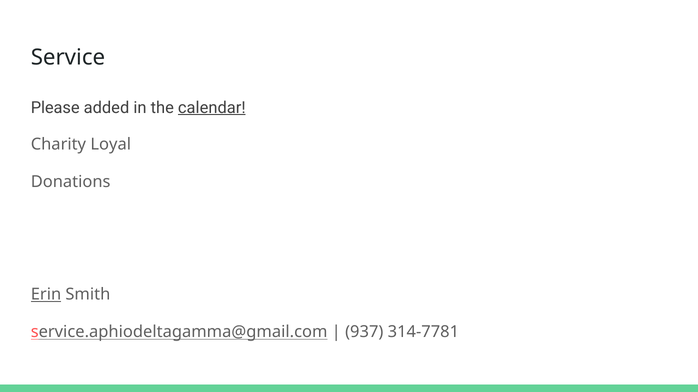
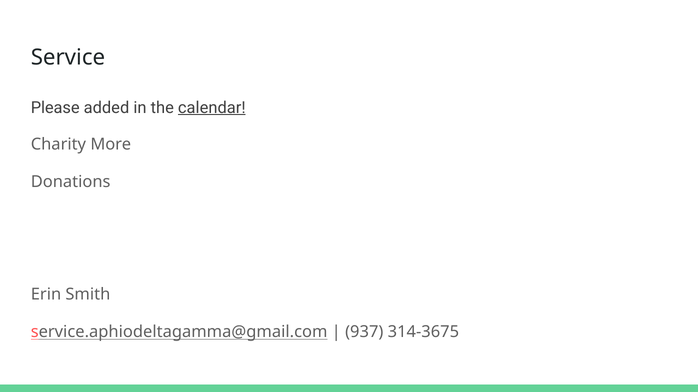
Loyal: Loyal -> More (111, 145)
Erin underline: present -> none (46, 295)
314-7781: 314-7781 -> 314-3675 (423, 332)
